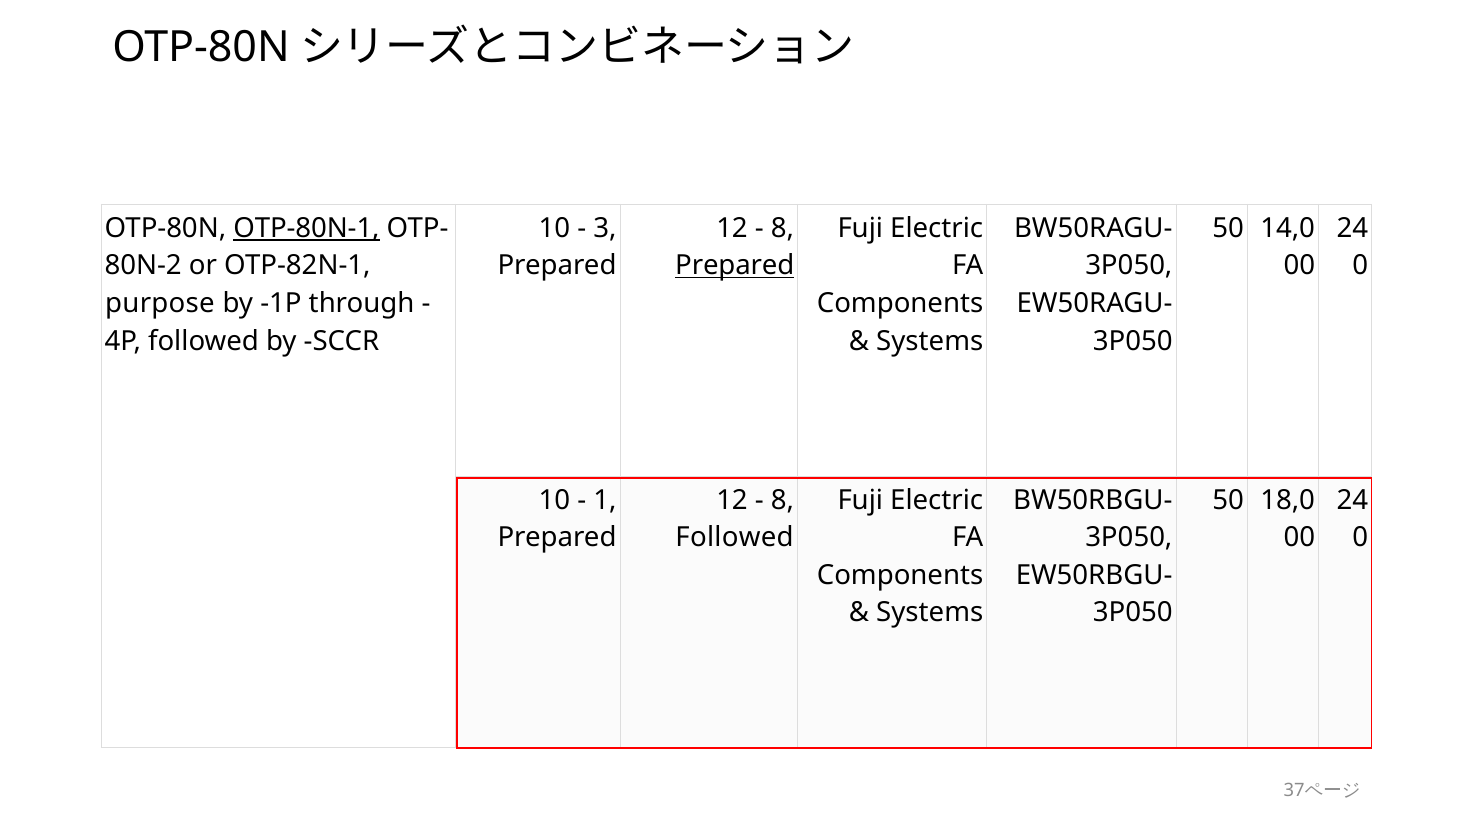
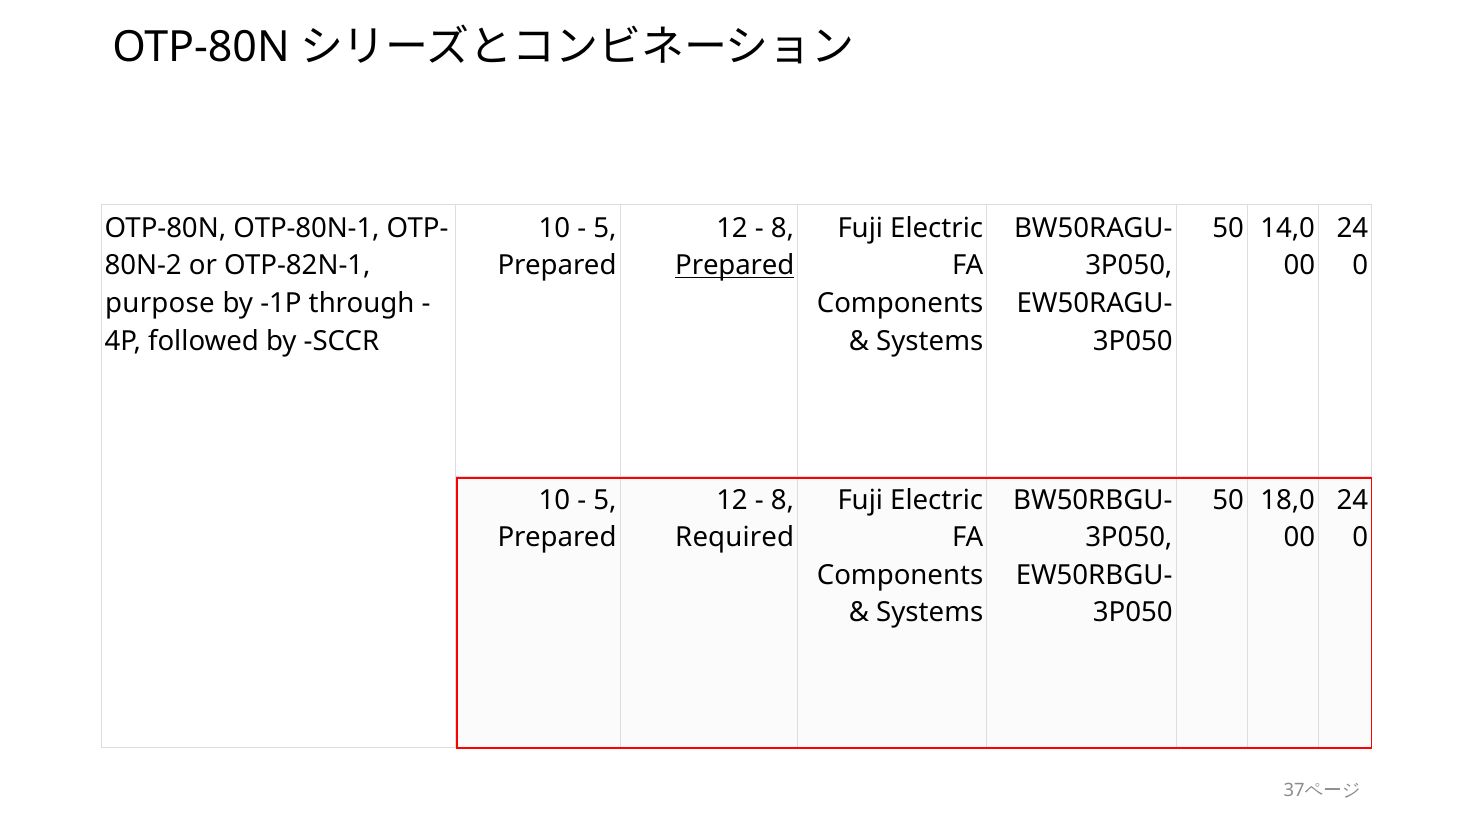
OTP-80N-1 underline: present -> none (306, 228)
3: 3 -> 5 (605, 228)
1: 1 -> 5 (605, 500)
Followed: Followed -> Required (735, 537)
